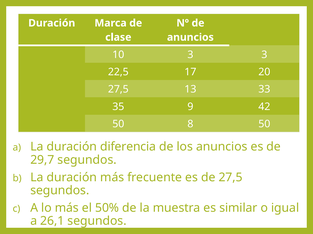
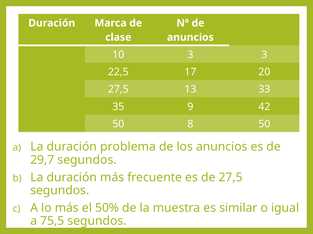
diferencia: diferencia -> problema (128, 147)
26,1: 26,1 -> 75,5 (52, 222)
